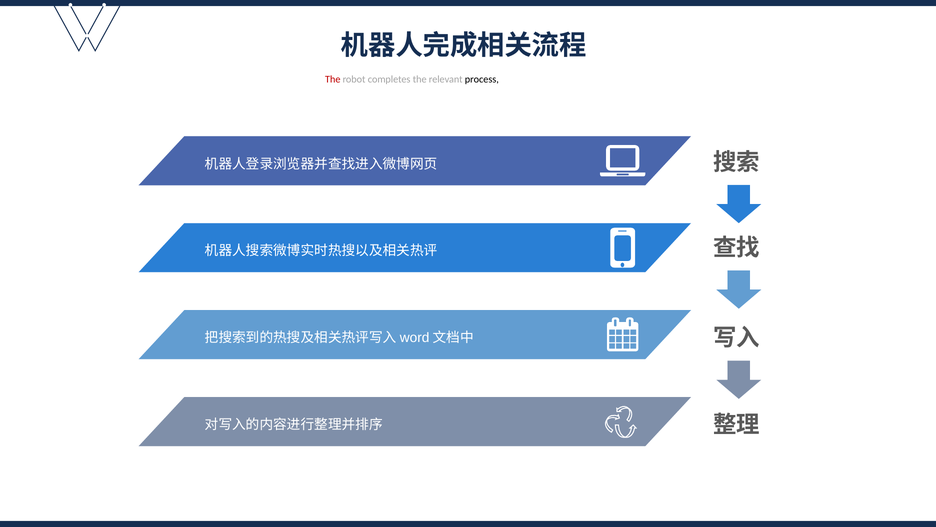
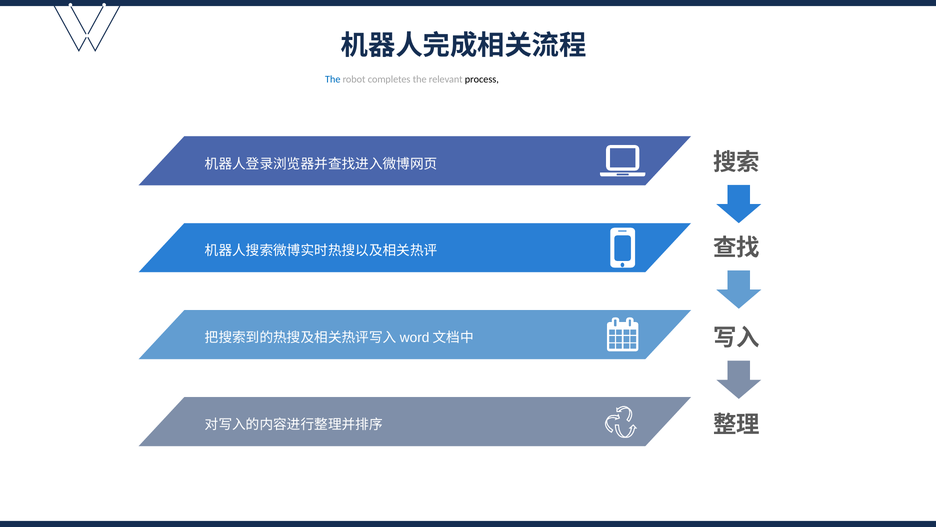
The colour: red -> blue (333, 79)
